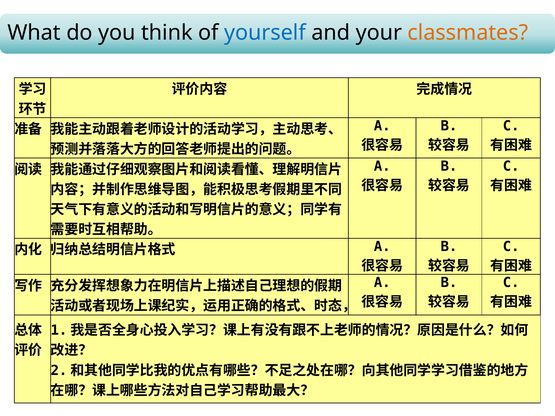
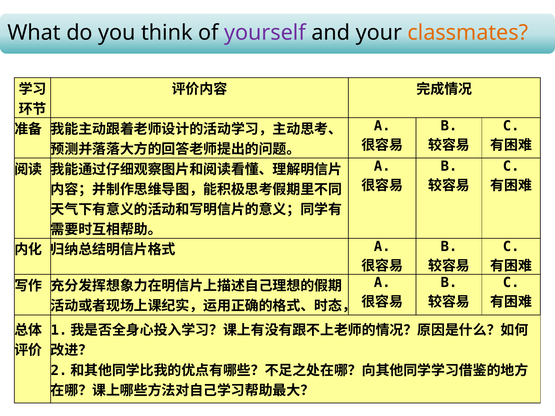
yourself colour: blue -> purple (265, 33)
